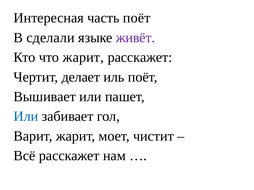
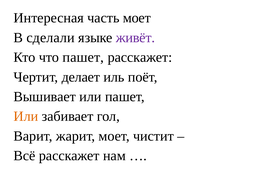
часть поёт: поёт -> моет (137, 18)
что жарит: жарит -> пашет (83, 57)
Или colour: blue -> orange (26, 117)
